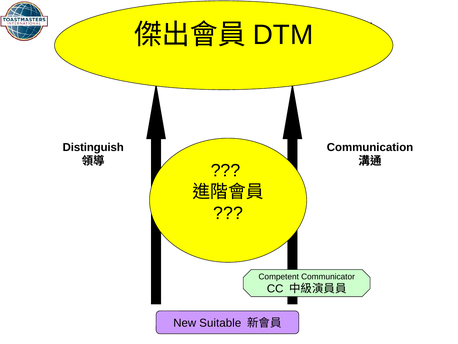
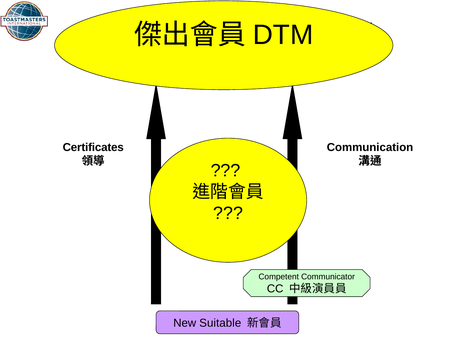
Distinguish: Distinguish -> Certificates (93, 147)
